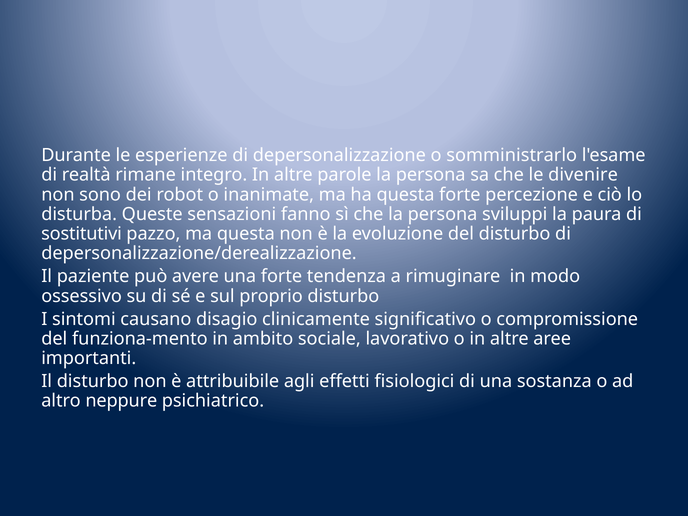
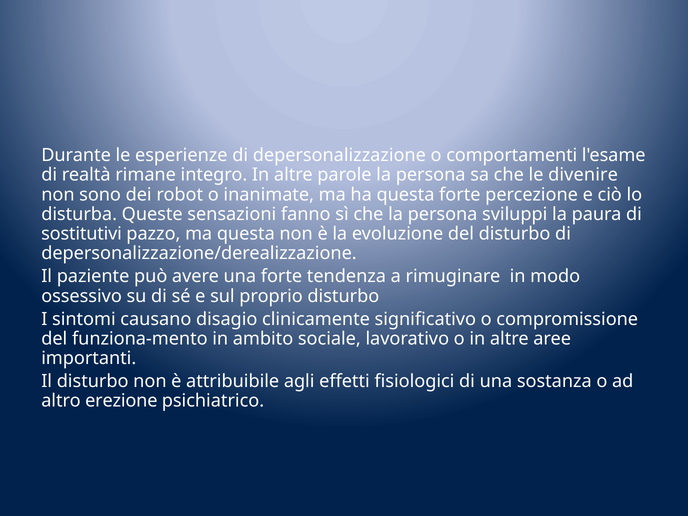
somministrarlo: somministrarlo -> comportamenti (512, 155)
neppure: neppure -> erezione (121, 401)
